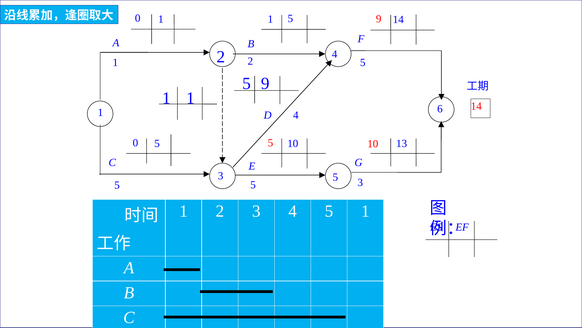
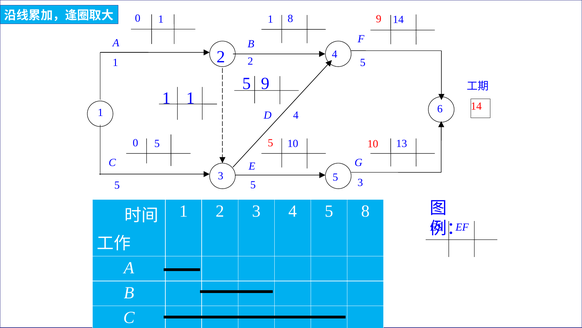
5: 5 -> 8 (290, 18)
4 5 1: 1 -> 8 (365, 211)
